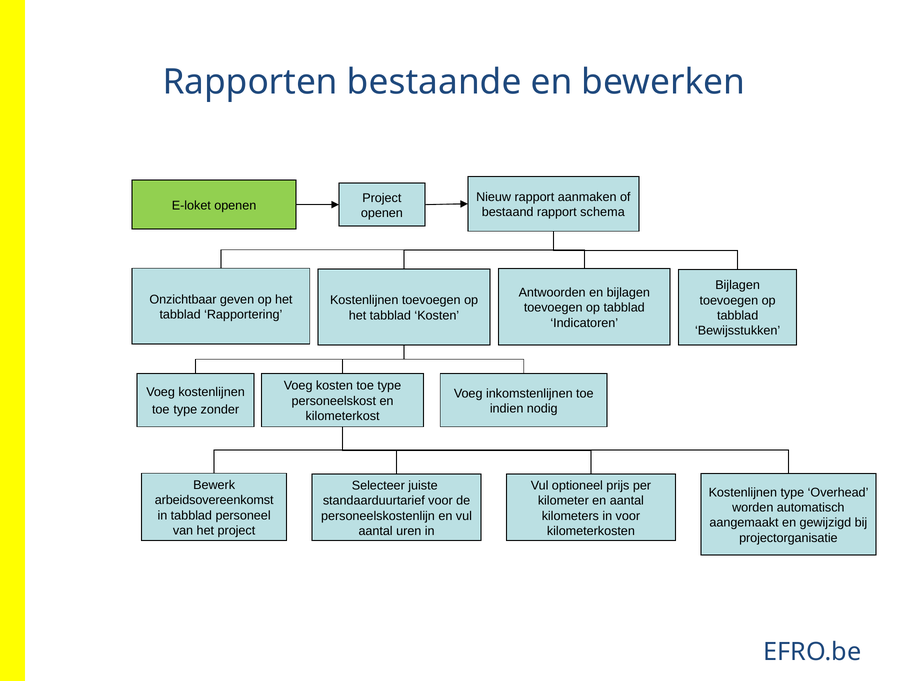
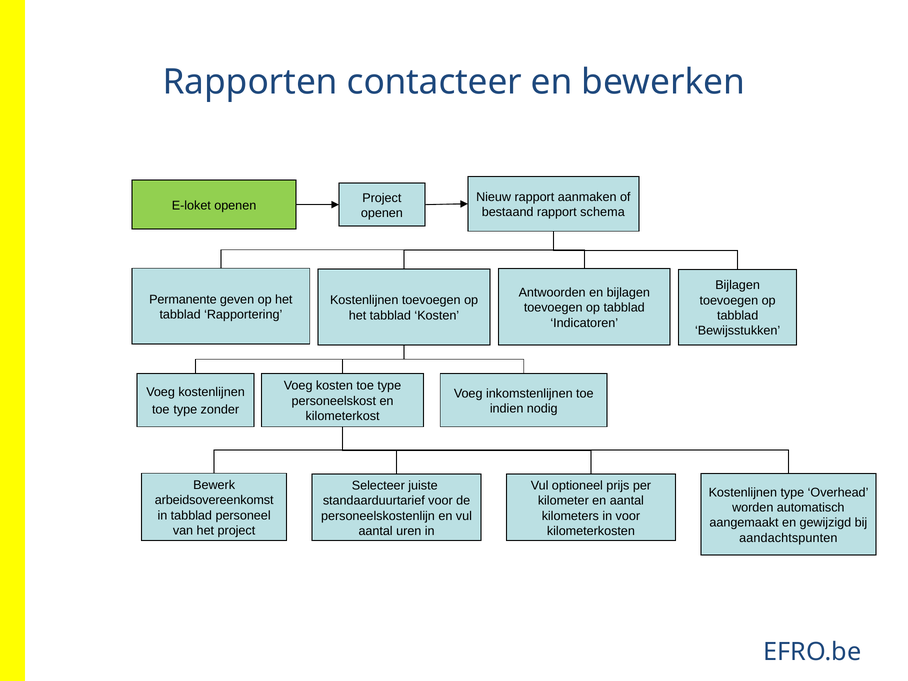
bestaande: bestaande -> contacteer (434, 82)
Onzichtbaar: Onzichtbaar -> Permanente (183, 299)
projectorganisatie: projectorganisatie -> aandachtspunten (788, 538)
